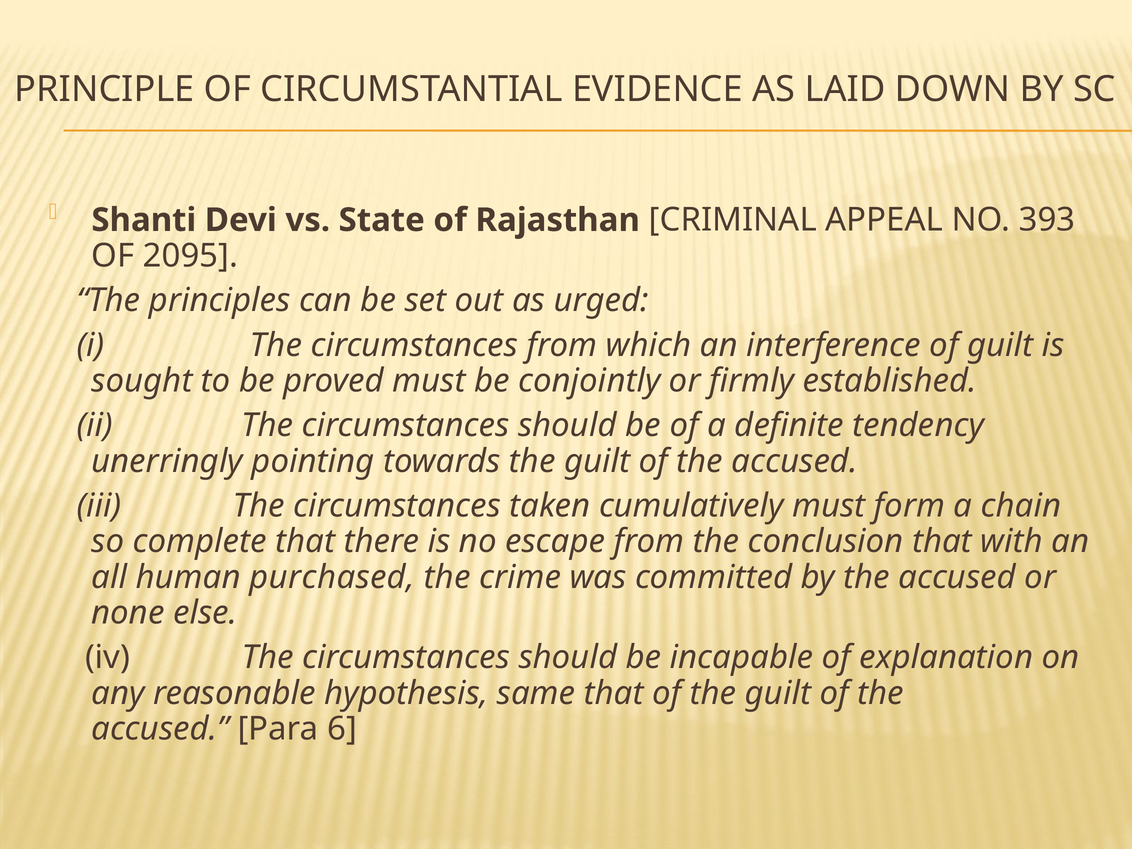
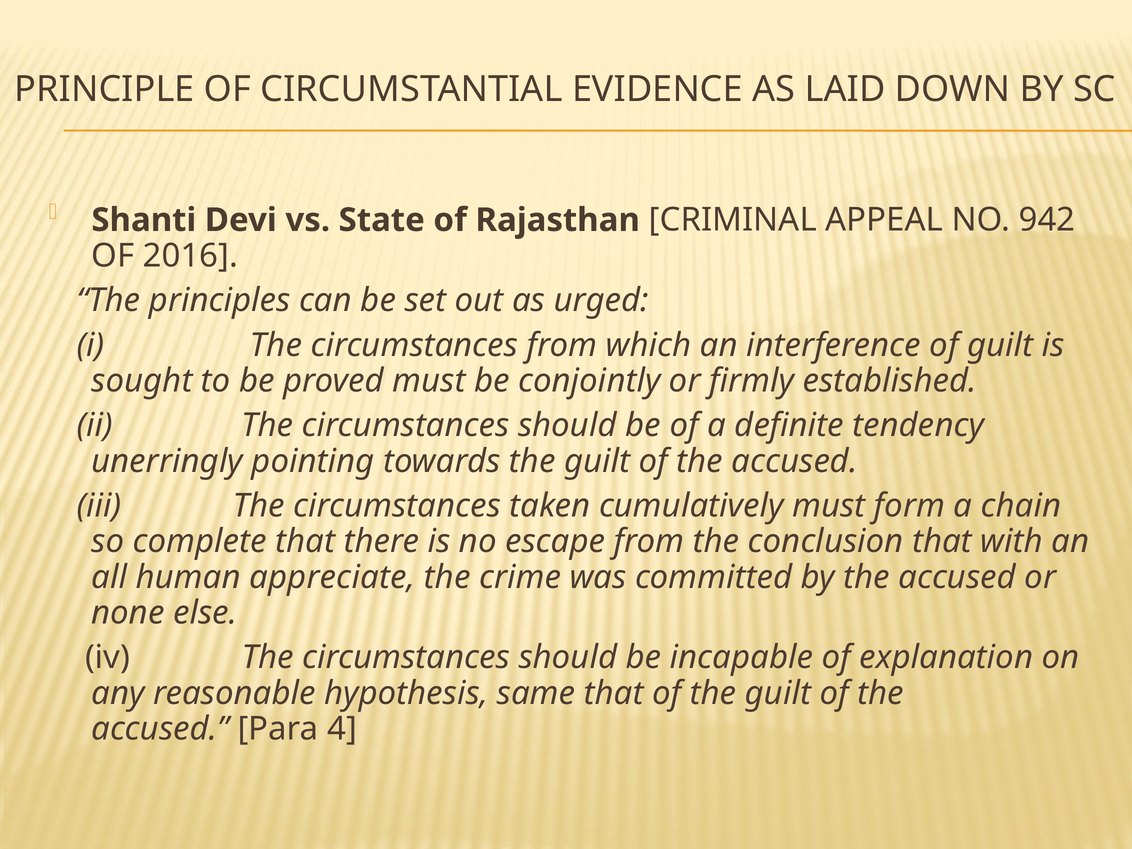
393: 393 -> 942 (1047, 220)
2095: 2095 -> 2016 (190, 256)
purchased: purchased -> appreciate (332, 577)
6: 6 -> 4 (342, 729)
